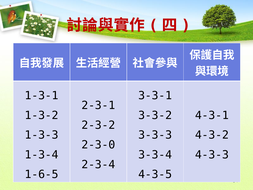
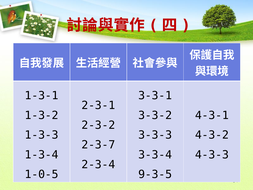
2-3-0: 2-3-0 -> 2-3-7 (98, 145)
1-6-5: 1-6-5 -> 1-0-5 (42, 174)
4-3-5: 4-3-5 -> 9-3-5 (155, 174)
